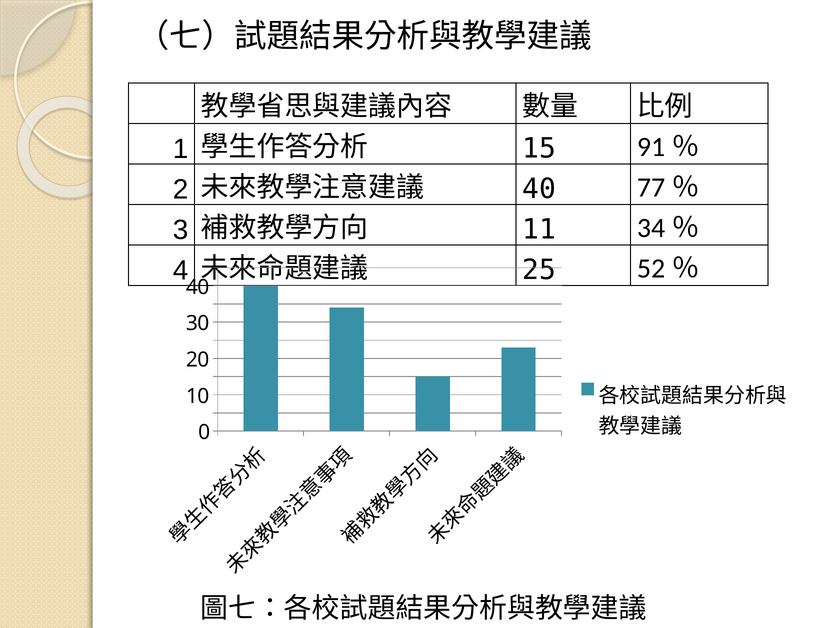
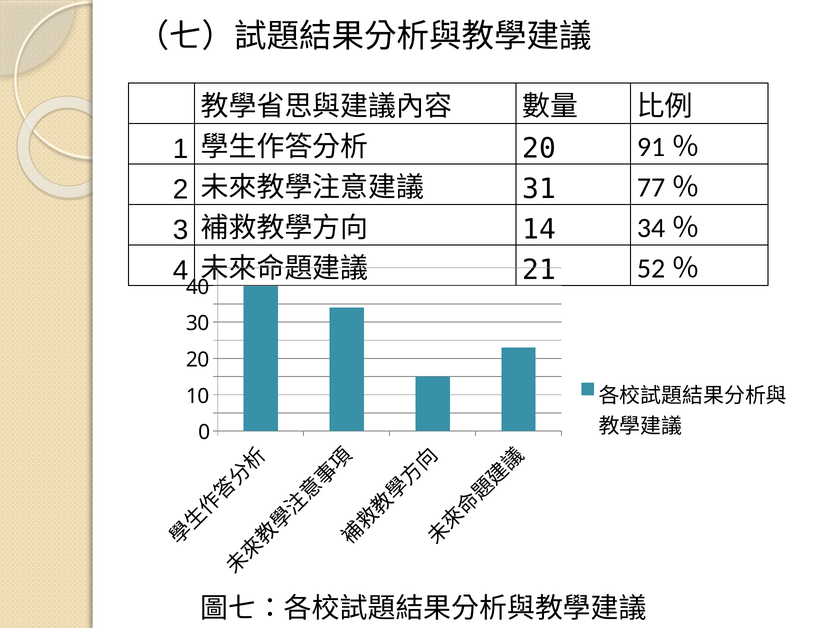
15: 15 -> 20 (539, 148)
40: 40 -> 31 (539, 189)
11: 11 -> 14 (539, 229)
25: 25 -> 21 (539, 270)
